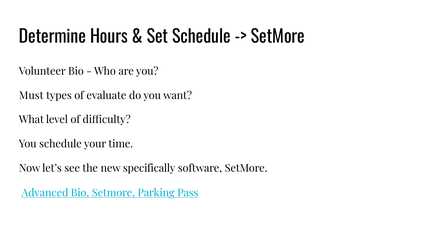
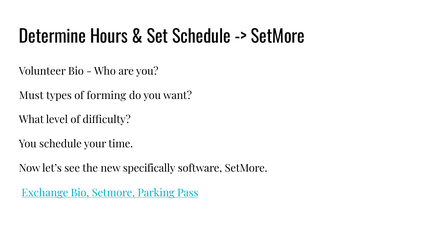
evaluate: evaluate -> forming (106, 95)
Advanced: Advanced -> Exchange (45, 193)
